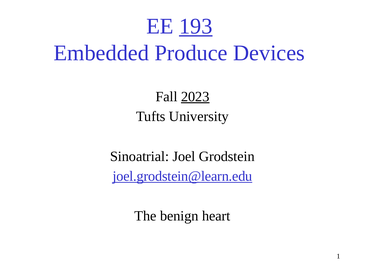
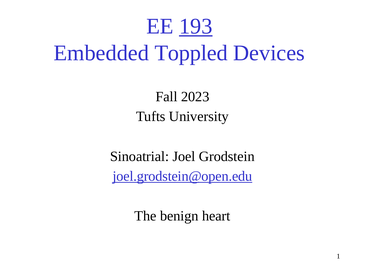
Produce: Produce -> Toppled (191, 53)
2023 underline: present -> none (195, 97)
joel.grodstein@learn.edu: joel.grodstein@learn.edu -> joel.grodstein@open.edu (182, 176)
